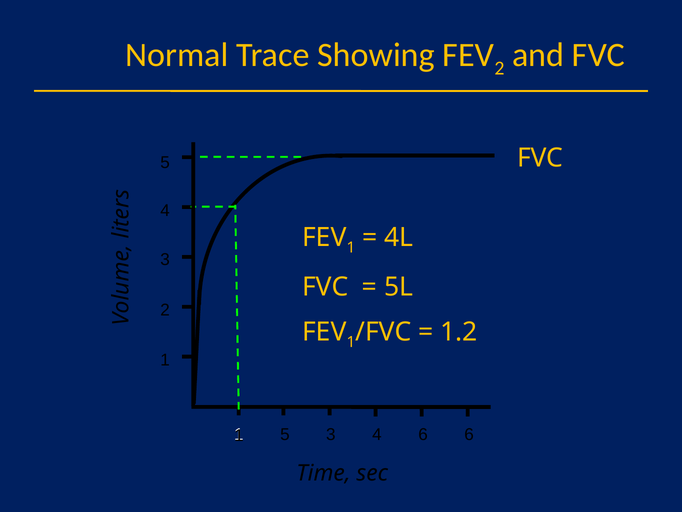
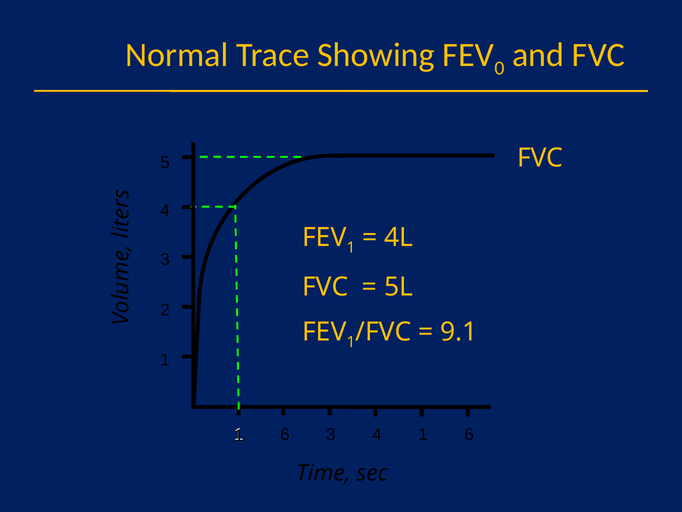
2: 2 -> 0 (499, 68)
1.2: 1.2 -> 9.1 (459, 332)
5: 5 -> 6 (285, 434)
4 6: 6 -> 1 (423, 434)
